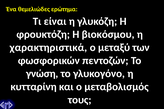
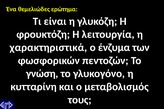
βιοκόσμου: βιοκόσμου -> λειτουργία (108, 34)
μεταξύ: μεταξύ -> ένζυμα (114, 48)
